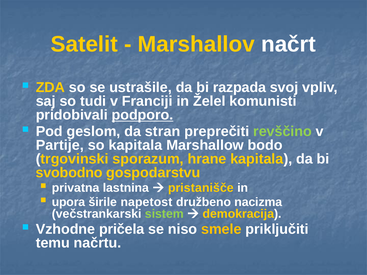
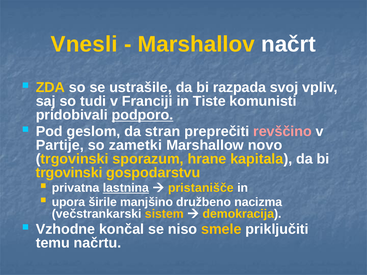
Satelit: Satelit -> Vnesli (84, 44)
Želel: Želel -> Tiste (209, 101)
revščino colour: light green -> pink (283, 132)
so kapitala: kapitala -> zametki (135, 145)
bodo: bodo -> novo (265, 145)
svobodno: svobodno -> trgovinski (69, 173)
lastnina underline: none -> present (126, 188)
napetost: napetost -> manjšino (147, 202)
sistem colour: light green -> yellow (164, 214)
pričela: pričela -> končal (122, 229)
